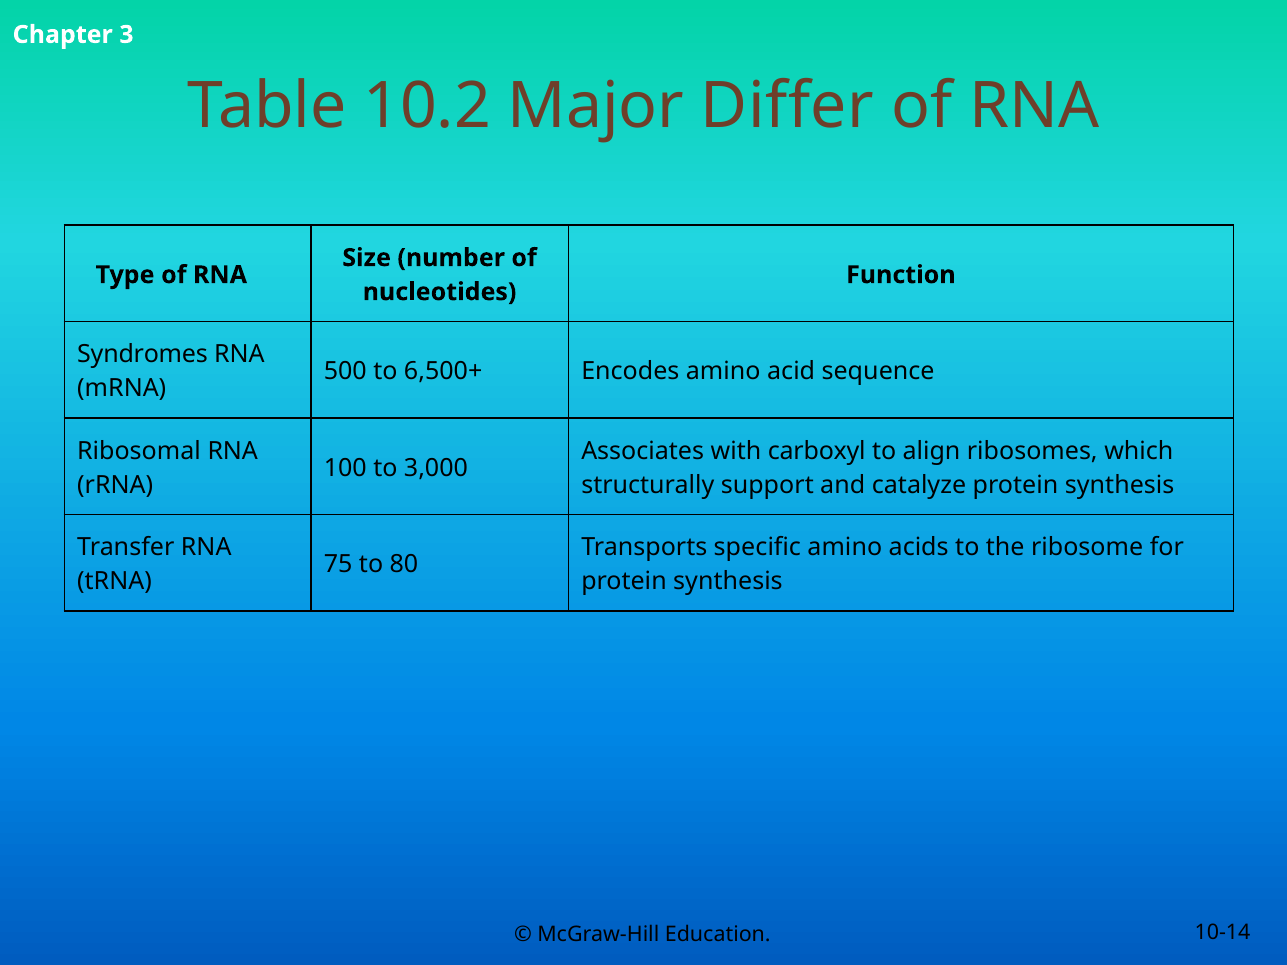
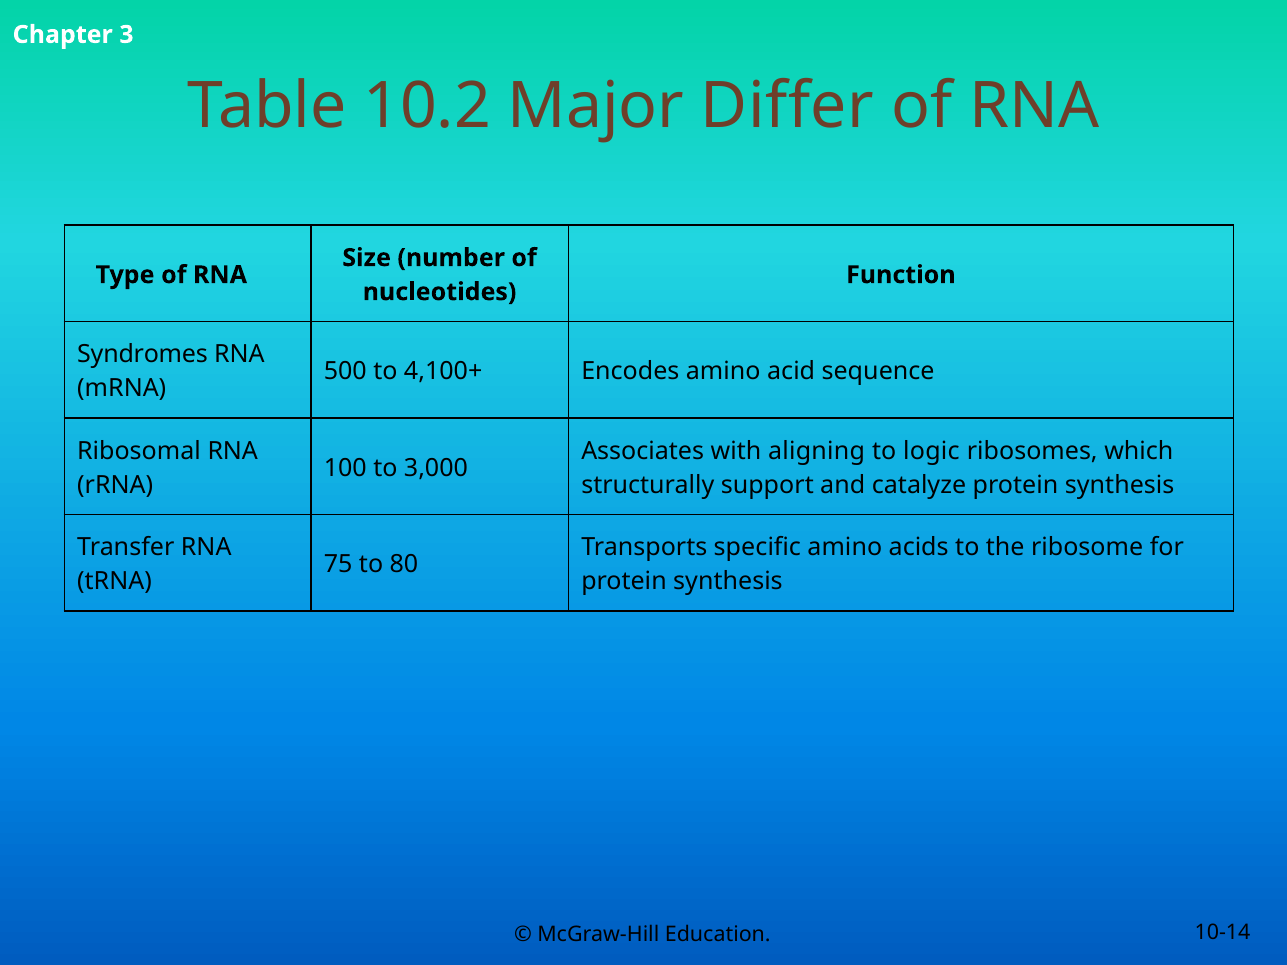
6,500+: 6,500+ -> 4,100+ (443, 372)
carboxyl: carboxyl -> aligning (817, 451)
align: align -> logic (931, 451)
